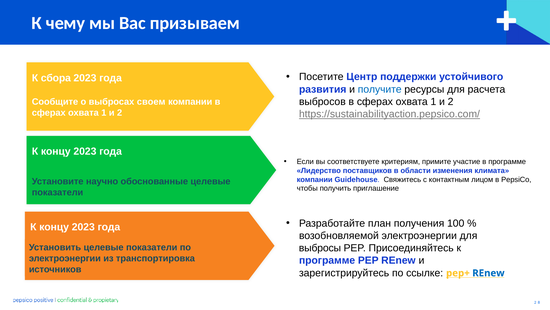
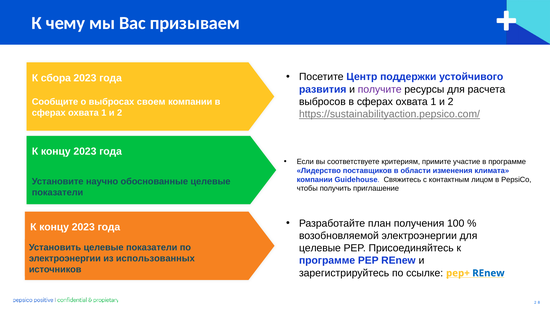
получите colour: blue -> purple (380, 89)
выбросы: выбросы -> целевые (320, 248)
транспортировка: транспортировка -> использованных (155, 258)
